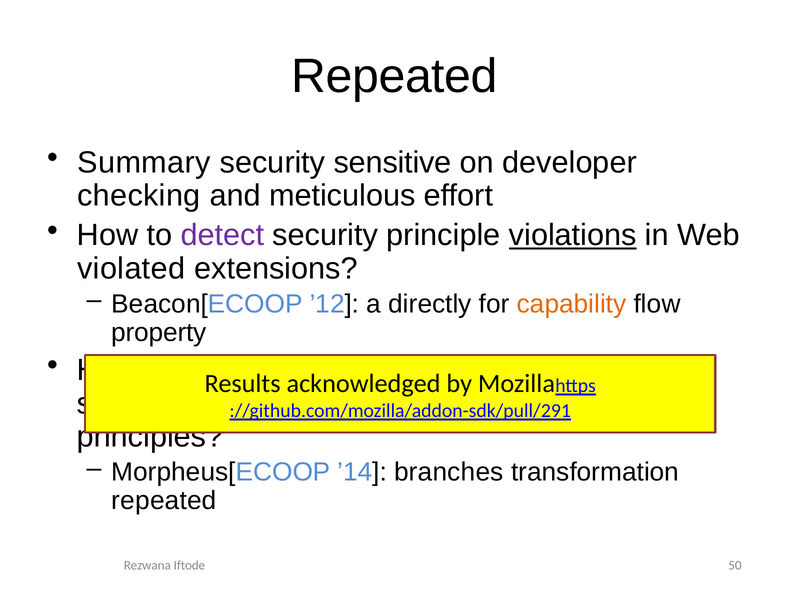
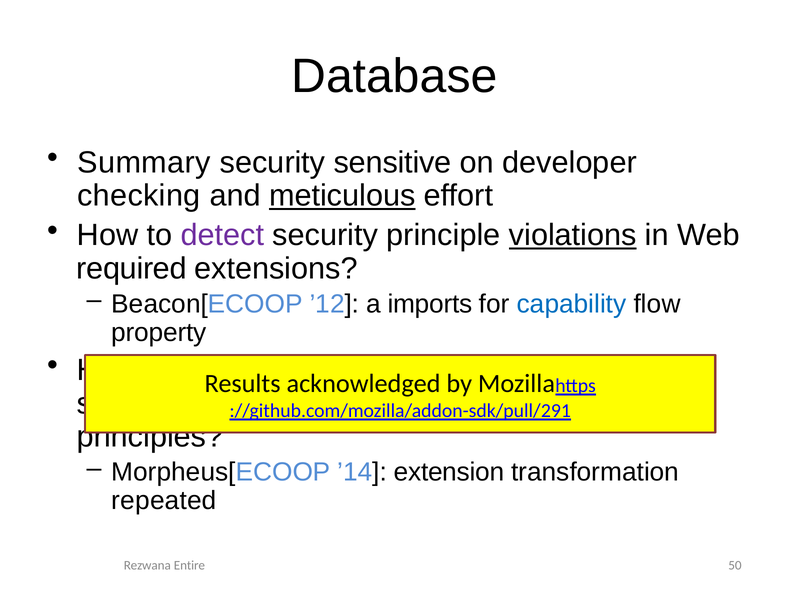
Repeated: Repeated -> Database (394, 76)
meticulous underline: none -> present (342, 196)
violated: violated -> required (132, 268)
directly: directly -> imports (430, 304)
capability colour: orange -> blue (572, 304)
’14 branches: branches -> extension (449, 472)
Iftode: Iftode -> Entire (189, 565)
